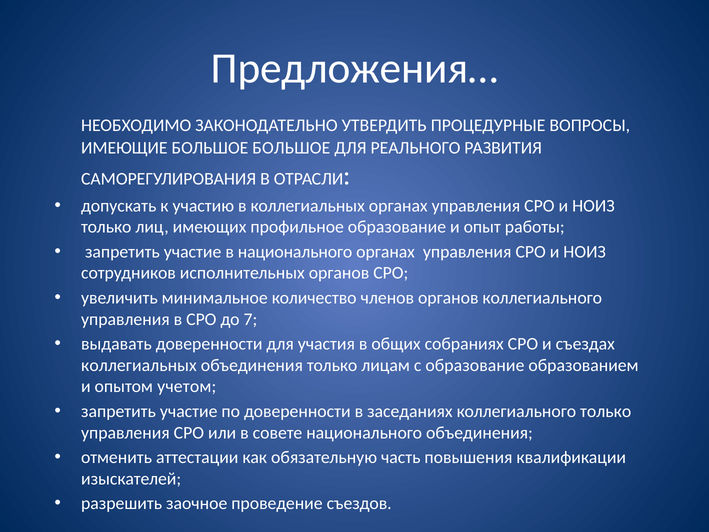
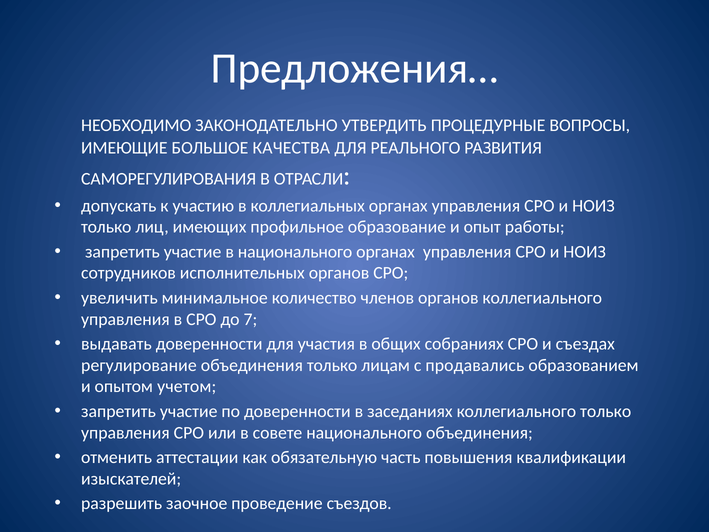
БОЛЬШОЕ БОЛЬШОЕ: БОЛЬШОЕ -> КАЧЕСТВА (291, 148)
коллегиальных: коллегиальных -> регулирование (139, 365)
с образование: образование -> продавались (475, 365)
